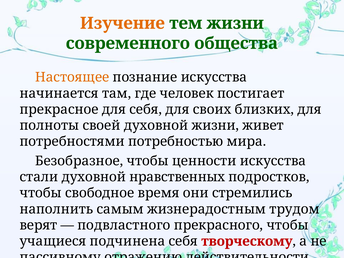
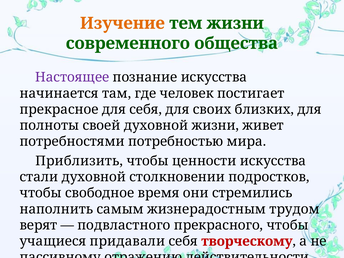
Настоящее colour: orange -> purple (72, 77)
Безобразное: Безобразное -> Приблизить (79, 161)
нравственных: нравственных -> столкновении (177, 177)
подчинена: подчинена -> придавали (127, 241)
